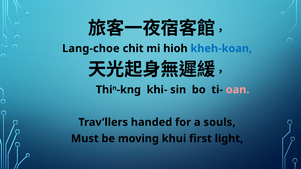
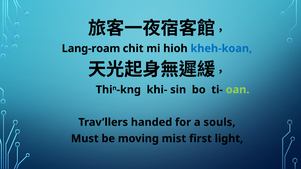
Lang-choe: Lang-choe -> Lang-roam (91, 49)
oan colour: pink -> light green (238, 90)
khui: khui -> mist (174, 139)
